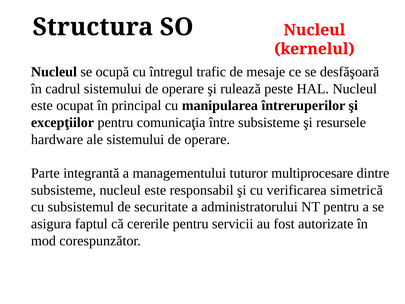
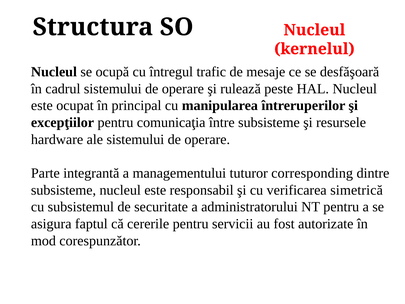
multiprocesare: multiprocesare -> corresponding (312, 173)
